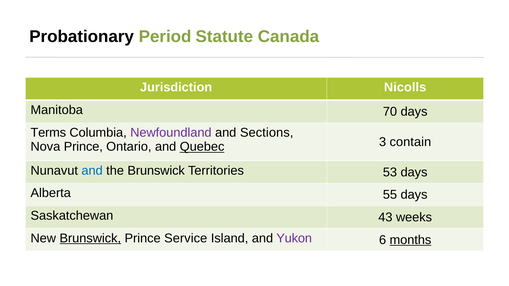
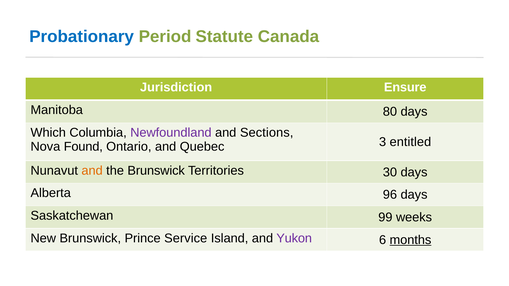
Probationary colour: black -> blue (82, 37)
Nicolls: Nicolls -> Ensure (405, 88)
70: 70 -> 80 (390, 112)
Terms: Terms -> Which (48, 133)
Nova Prince: Prince -> Found (83, 147)
Quebec underline: present -> none (202, 147)
contain: contain -> entitled (410, 142)
and colour: blue -> orange (92, 171)
53: 53 -> 30 (390, 172)
55: 55 -> 96 (390, 195)
43: 43 -> 99 (385, 218)
Brunswick underline: present -> none (90, 239)
